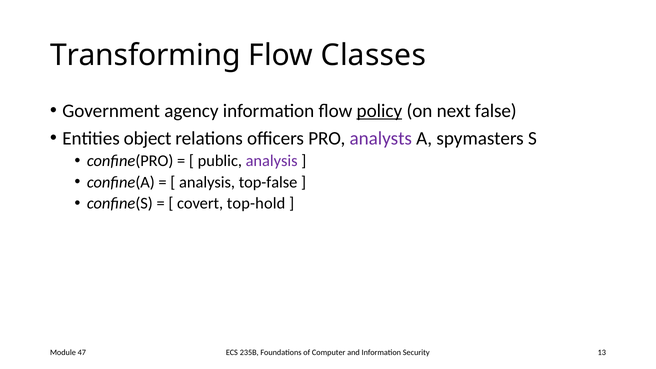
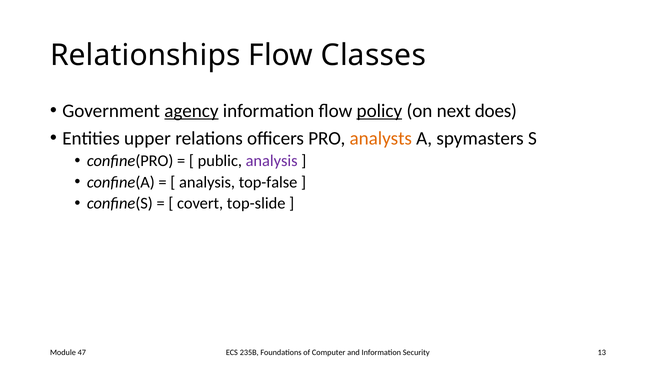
Transforming: Transforming -> Relationships (145, 55)
agency underline: none -> present (191, 111)
false: false -> does (496, 111)
object: object -> upper (147, 138)
analysts colour: purple -> orange (381, 138)
top-hold: top-hold -> top-slide (256, 203)
